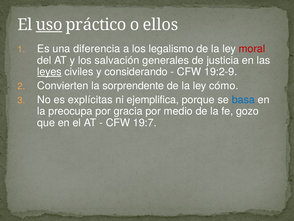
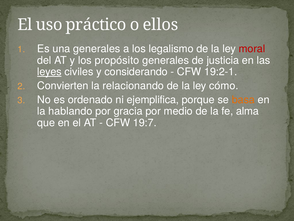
uso underline: present -> none (49, 25)
una diferencia: diferencia -> generales (97, 49)
salvación: salvación -> propósito (117, 60)
19:2-9: 19:2-9 -> 19:2-1 (221, 72)
sorprendente: sorprendente -> relacionando (133, 86)
explícitas: explícitas -> ordenado (90, 100)
basa colour: blue -> orange (243, 100)
preocupa: preocupa -> hablando (70, 111)
gozo: gozo -> alma (247, 111)
